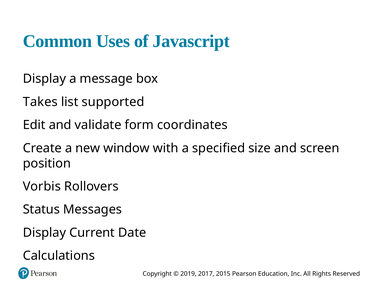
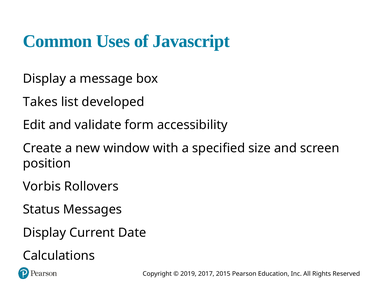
supported: supported -> developed (113, 102)
coordinates: coordinates -> accessibility (192, 125)
